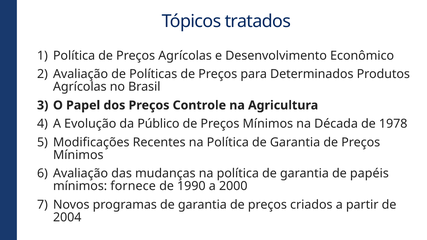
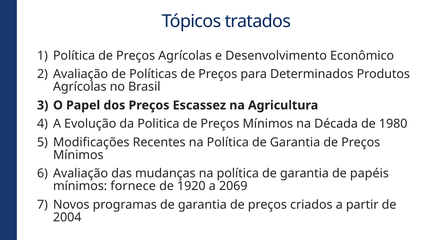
Controle: Controle -> Escassez (199, 105)
Público: Público -> Politica (158, 124)
1978: 1978 -> 1980 (393, 124)
1990: 1990 -> 1920 (191, 186)
2000: 2000 -> 2069 (233, 186)
